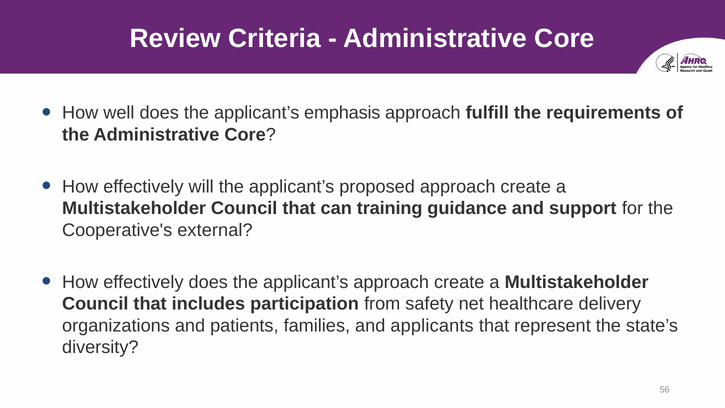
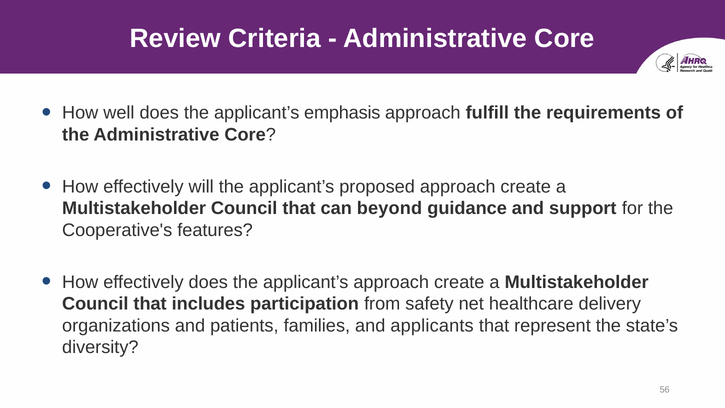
training: training -> beyond (389, 208)
external: external -> features (215, 230)
